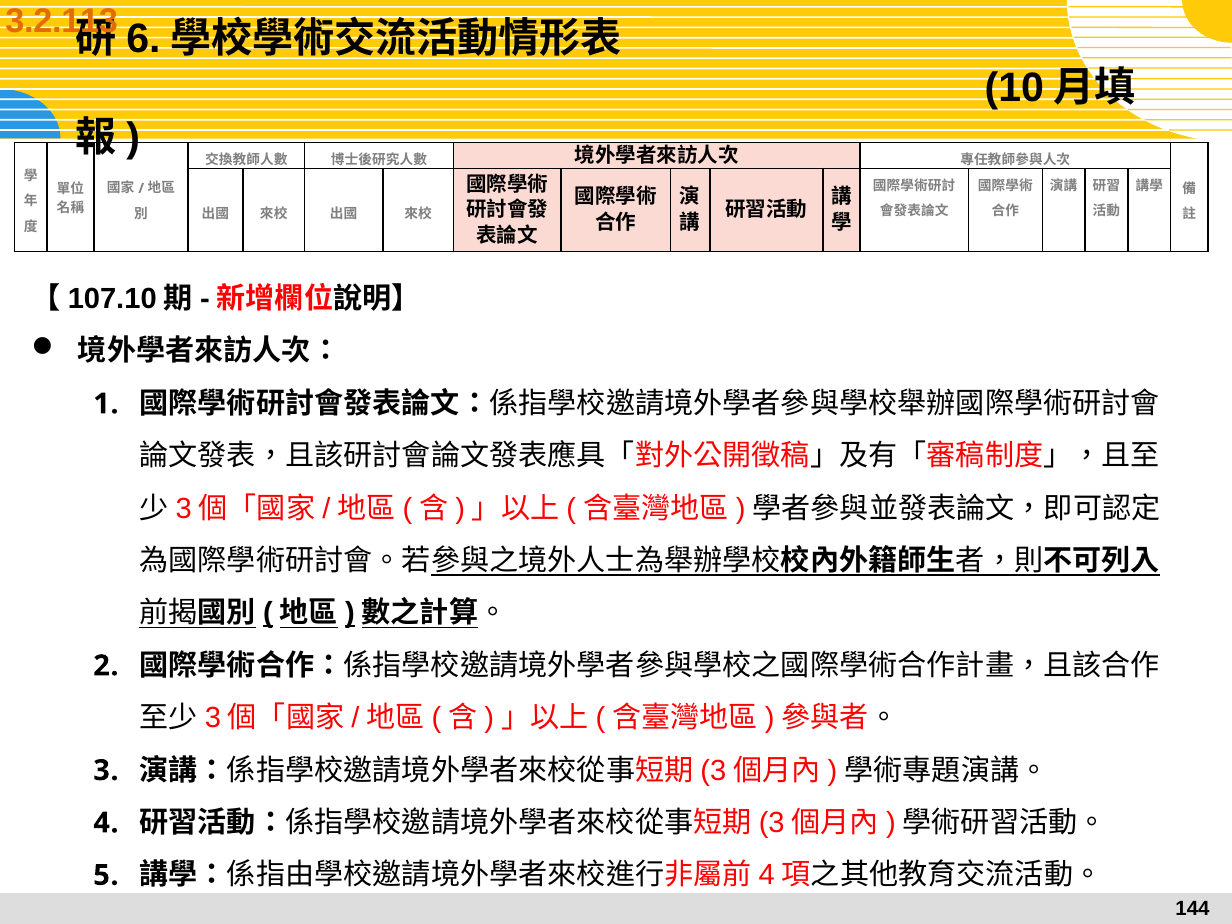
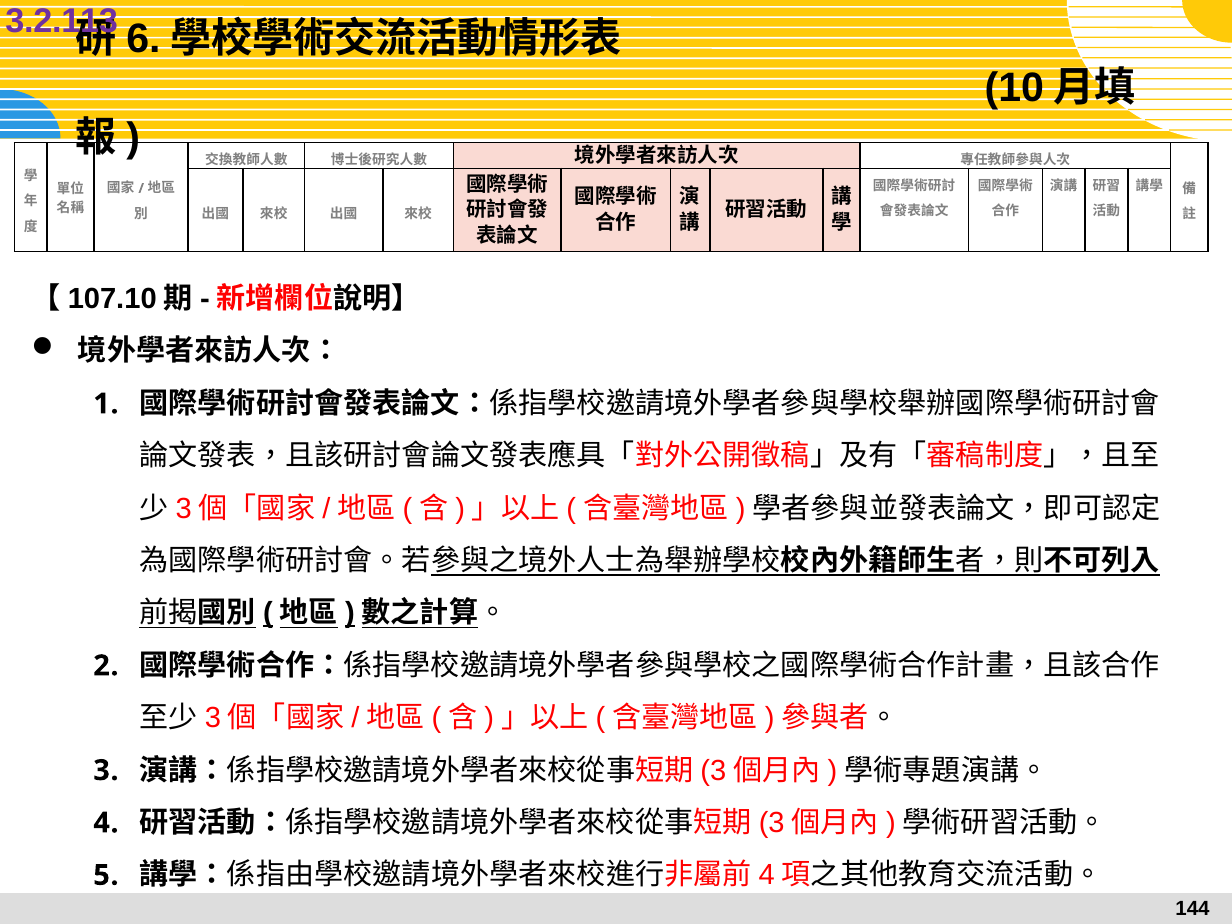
3.2.113 colour: orange -> purple (62, 21)
